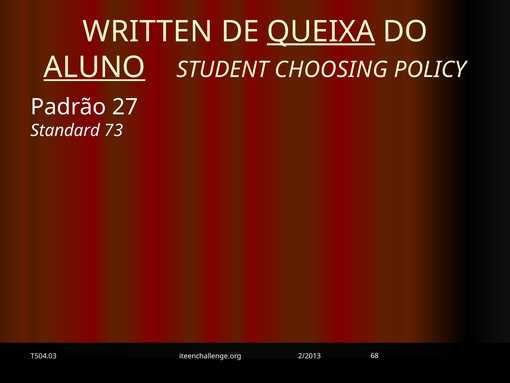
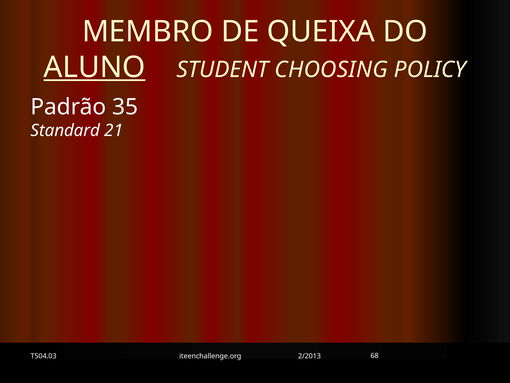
WRITTEN: WRITTEN -> MEMBRO (148, 31)
QUEIXA underline: present -> none (321, 31)
27: 27 -> 35 (125, 107)
73: 73 -> 21 (114, 130)
